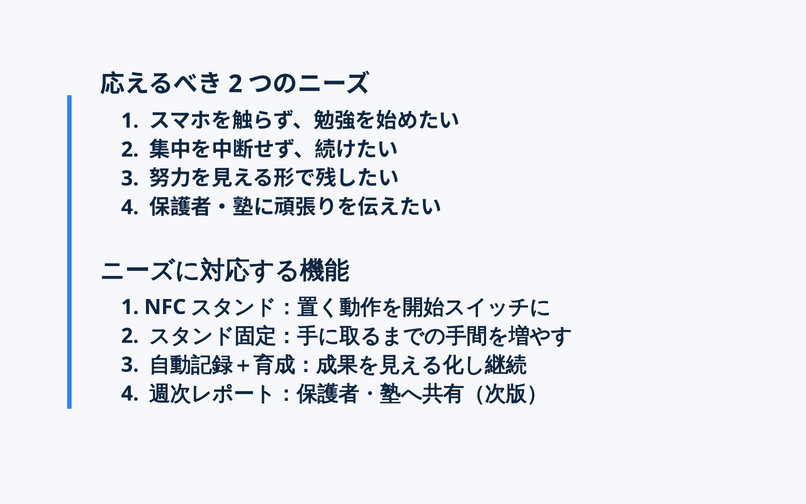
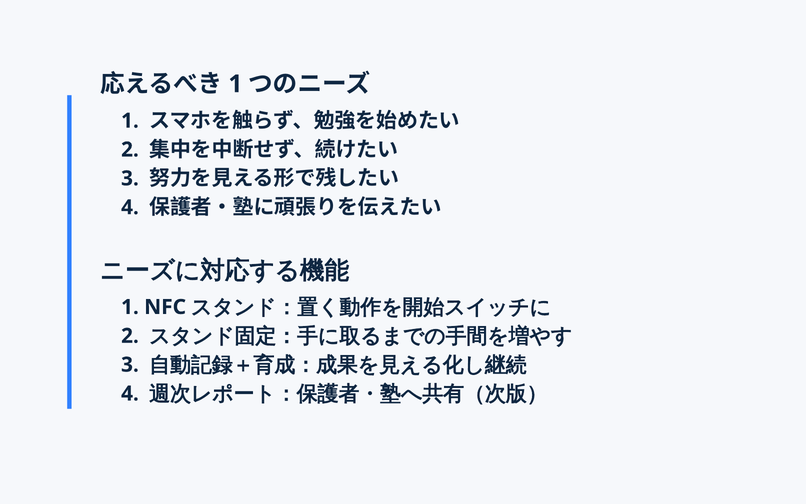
2: 2 -> 1 (235, 84)
